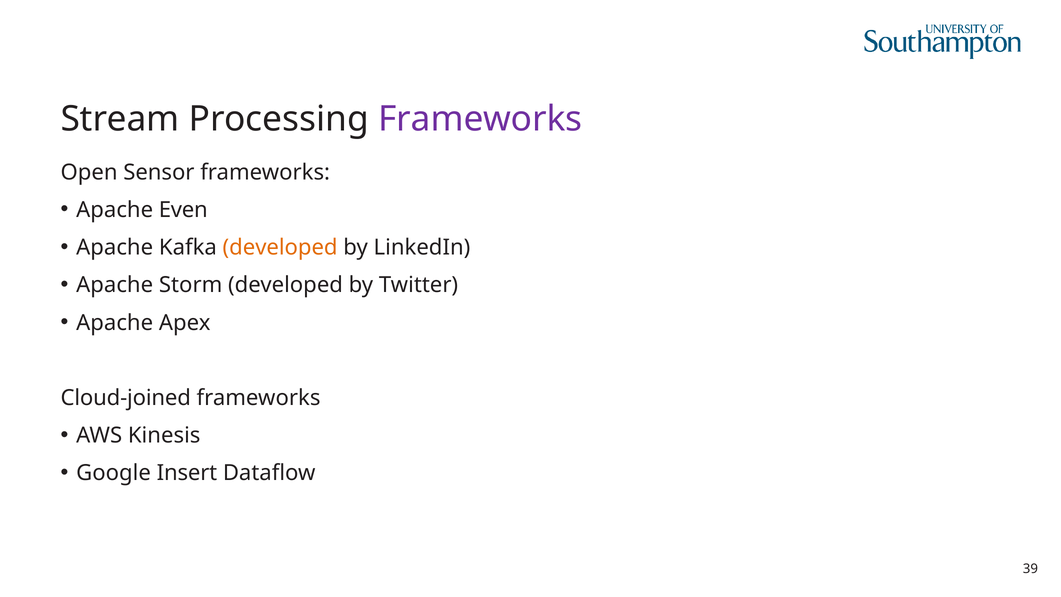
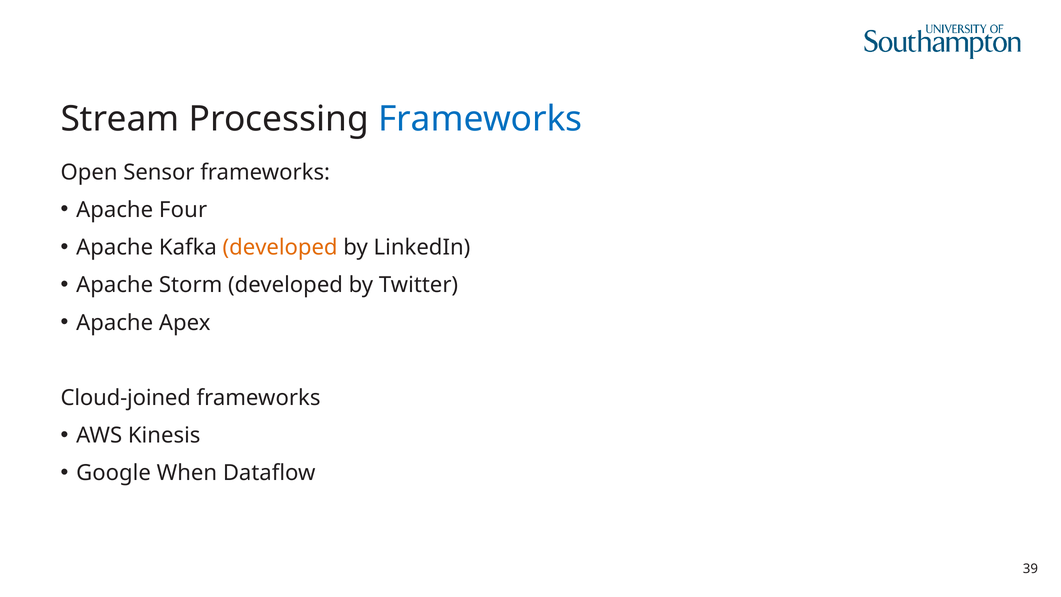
Frameworks colour: purple -> blue (480, 119)
Even: Even -> Four (183, 210)
Insert: Insert -> When (187, 473)
